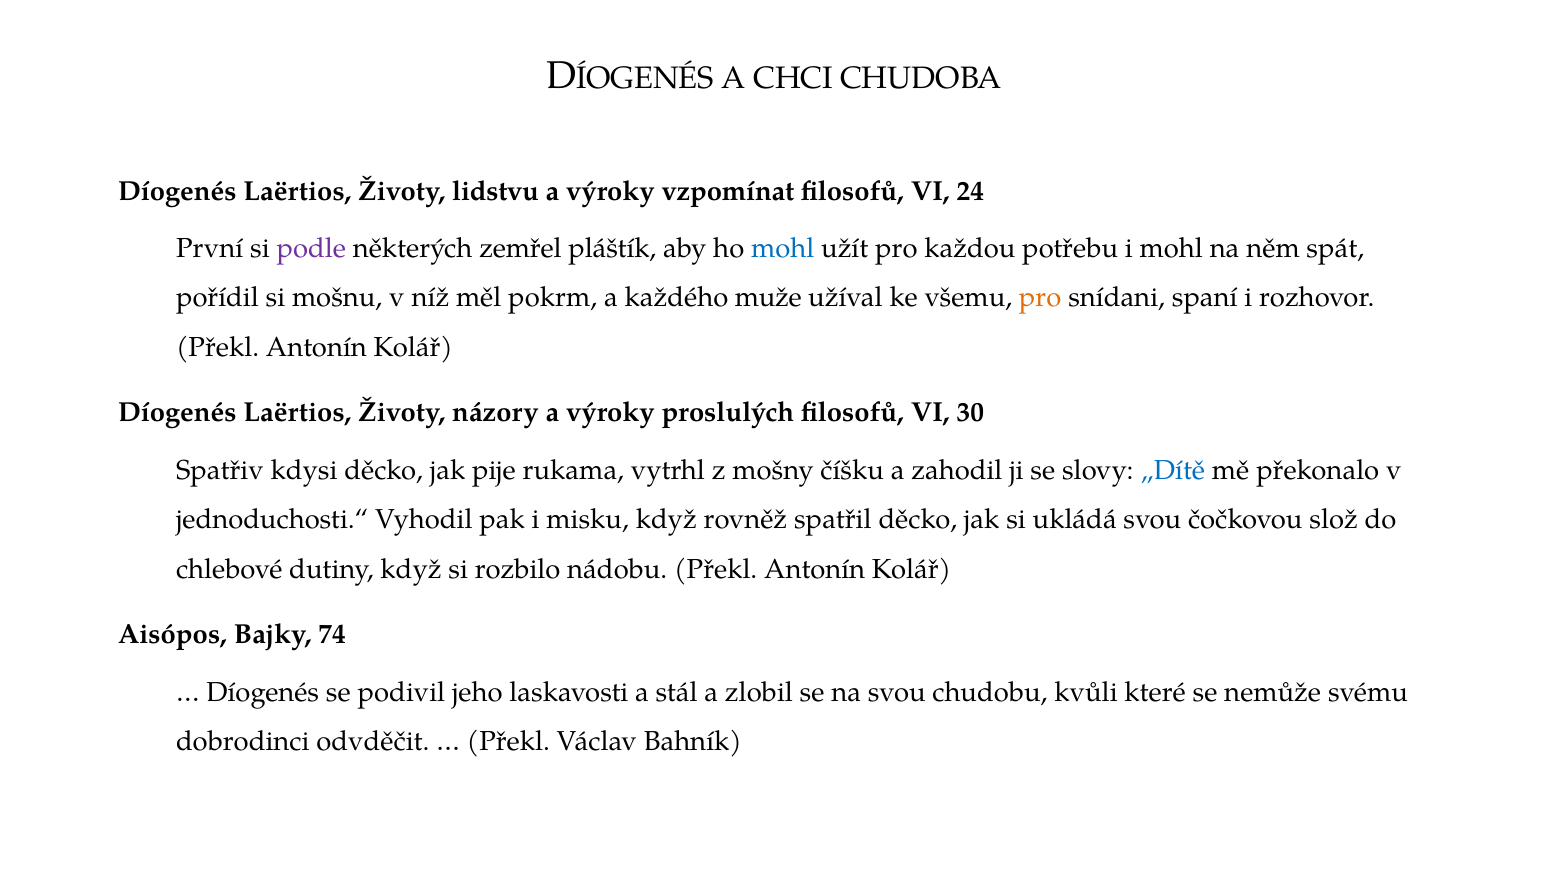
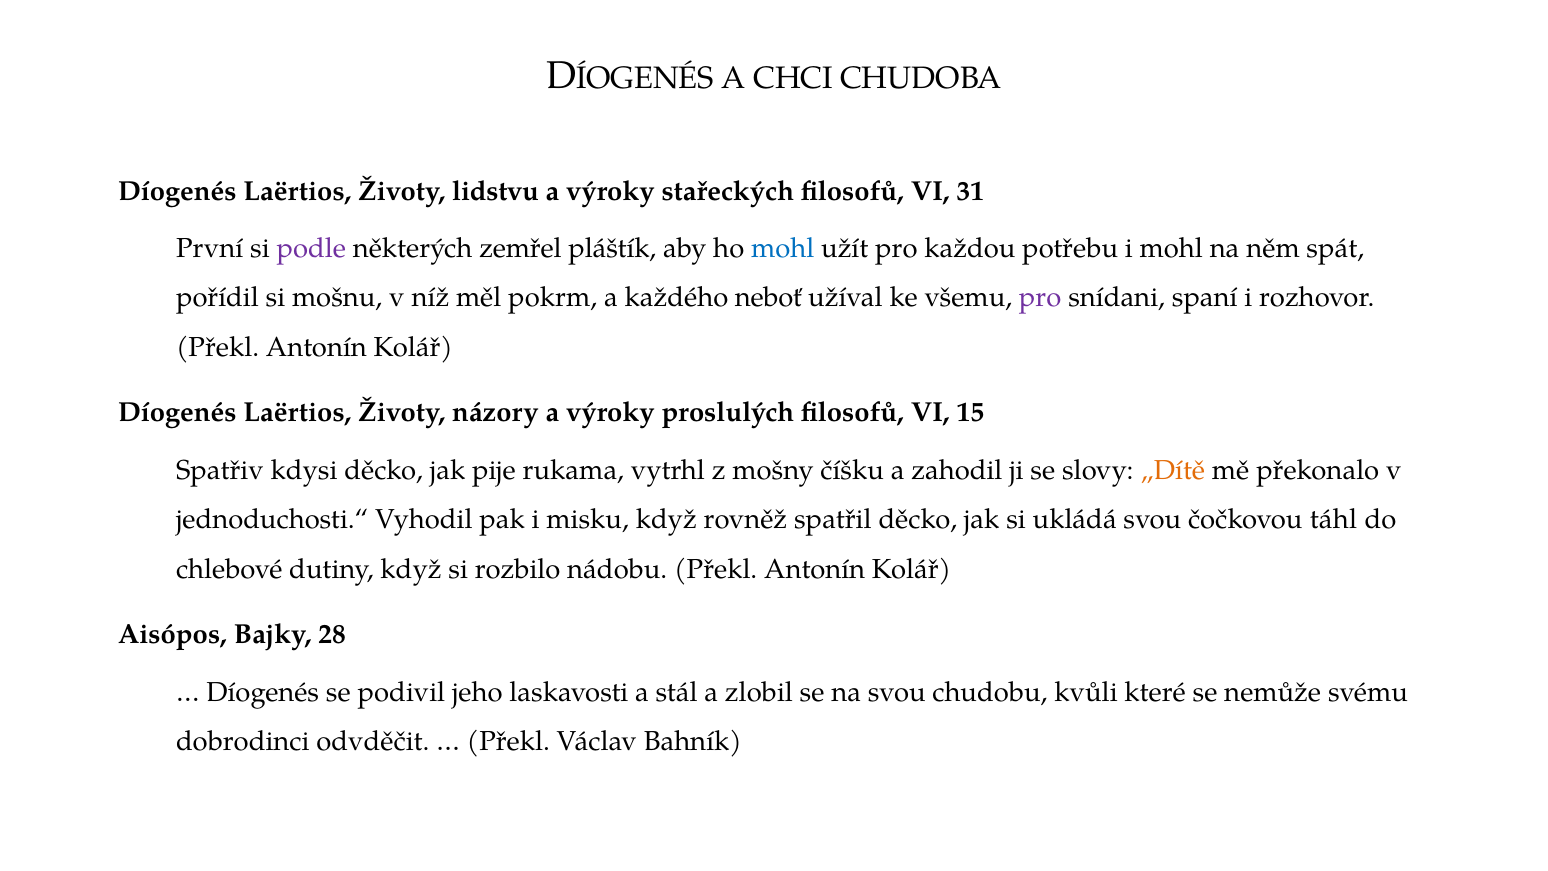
vzpomínat: vzpomínat -> stařeckých (728, 191)
24: 24 -> 31 (970, 191)
muže: muže -> neboť (768, 298)
pro colour: orange -> purple (1040, 298)
30: 30 -> 15 (970, 413)
„Dítě colour: blue -> orange (1173, 470)
slož: slož -> táhl (1333, 519)
74: 74 -> 28 (332, 634)
